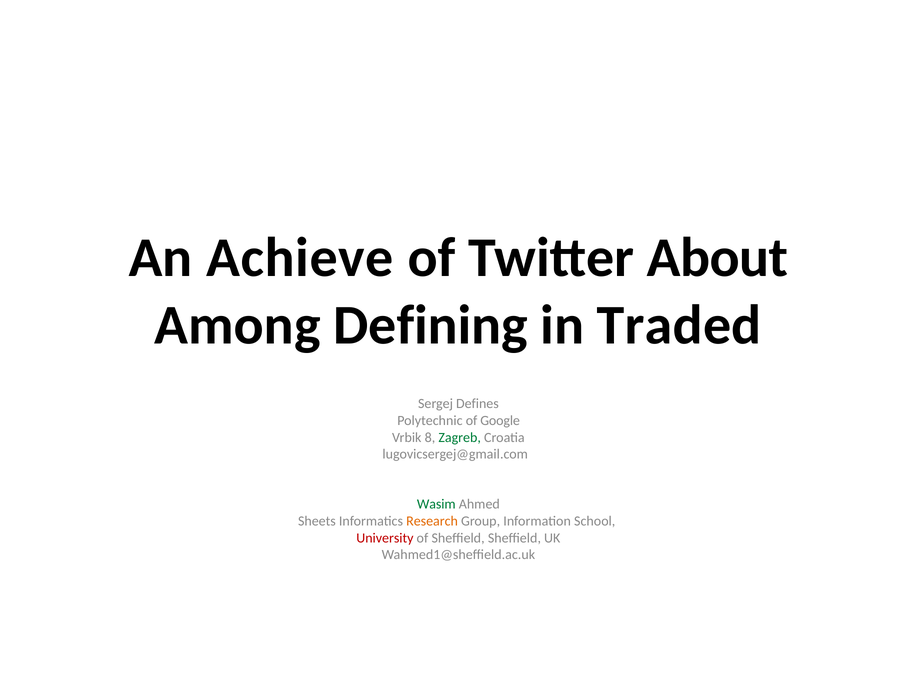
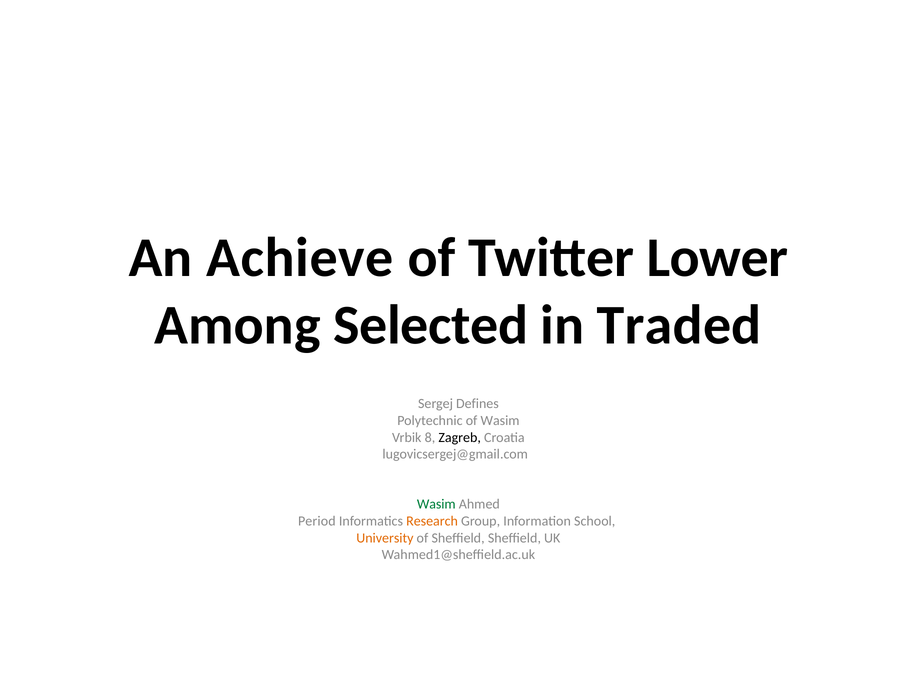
About: About -> Lower (717, 258)
Defining: Defining -> Selected (431, 325)
of Google: Google -> Wasim (500, 421)
Zagreb colour: green -> black (460, 437)
Sheets: Sheets -> Period (317, 521)
University colour: red -> orange (385, 538)
